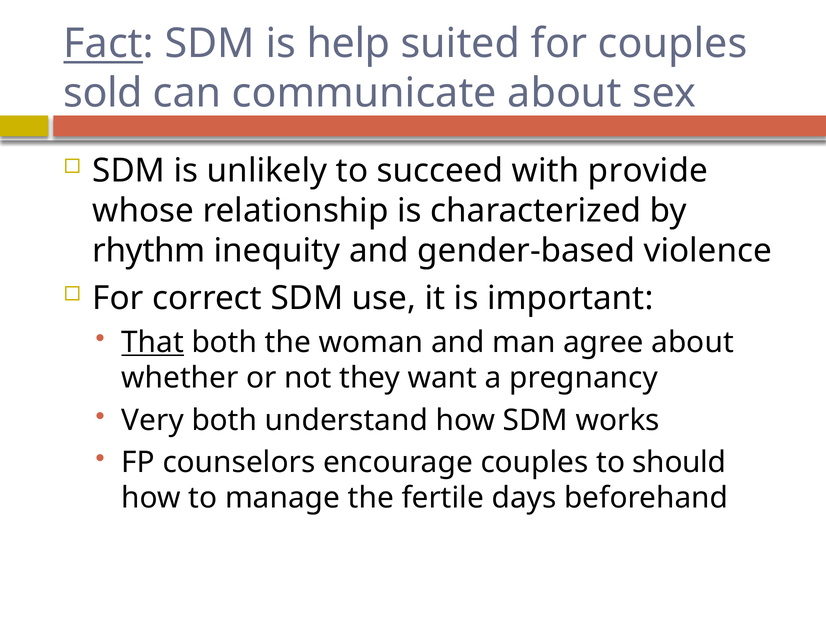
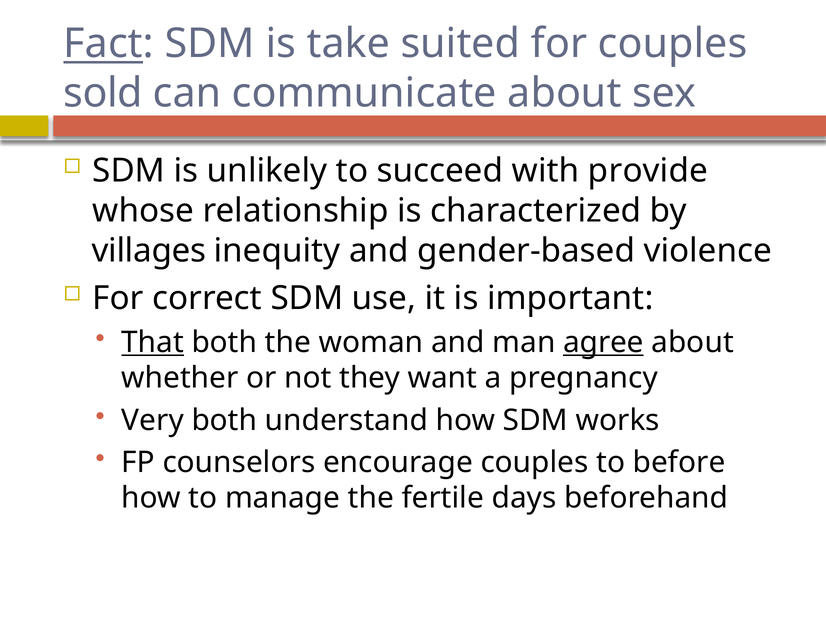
help: help -> take (348, 43)
rhythm: rhythm -> villages (149, 251)
agree underline: none -> present (603, 343)
should: should -> before (679, 463)
